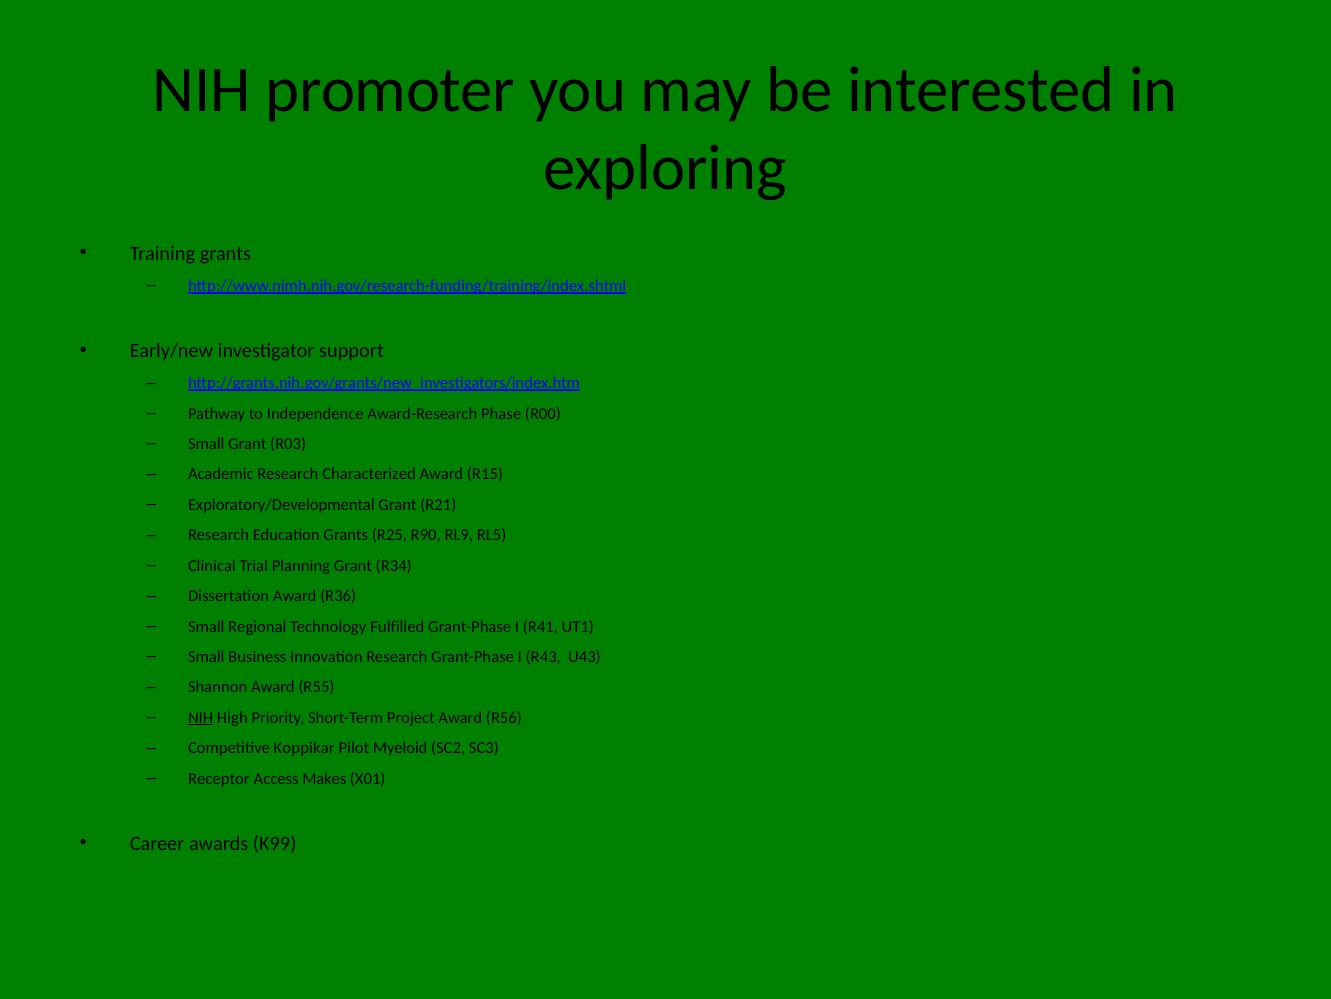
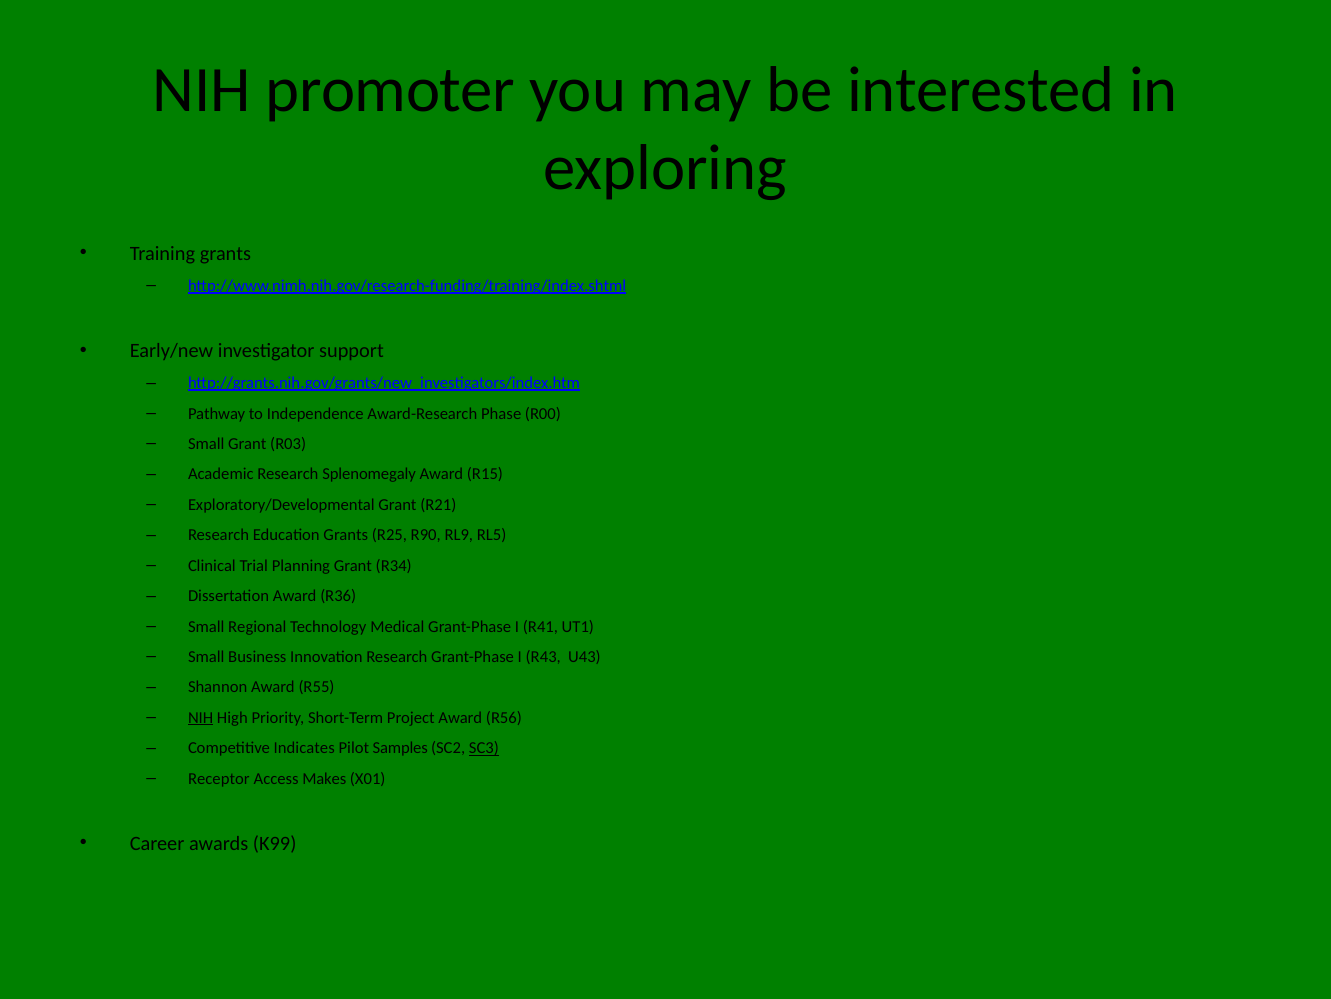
Characterized: Characterized -> Splenomegaly (369, 474)
Fulfilled: Fulfilled -> Medical (397, 626)
Koppikar: Koppikar -> Indicates (304, 748)
Myeloid: Myeloid -> Samples (400, 748)
SC3 underline: none -> present (484, 748)
